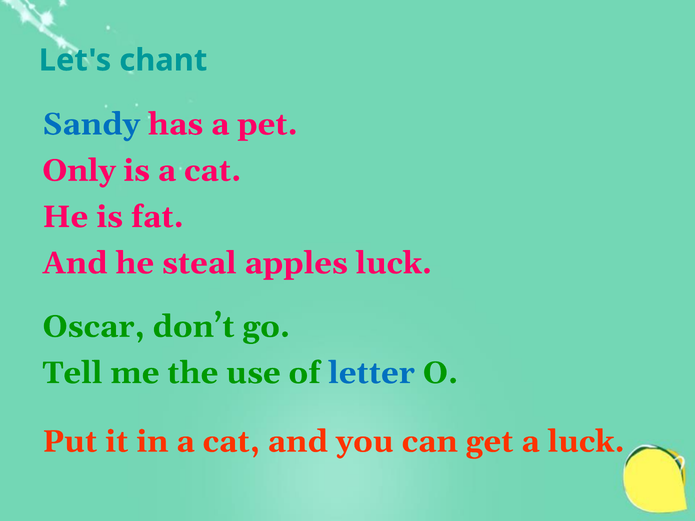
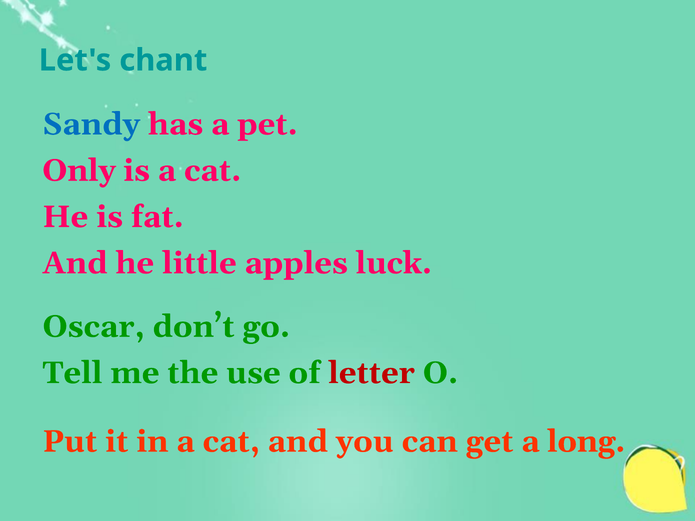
steal: steal -> little (199, 263)
letter colour: blue -> red (372, 373)
a luck: luck -> long (586, 442)
